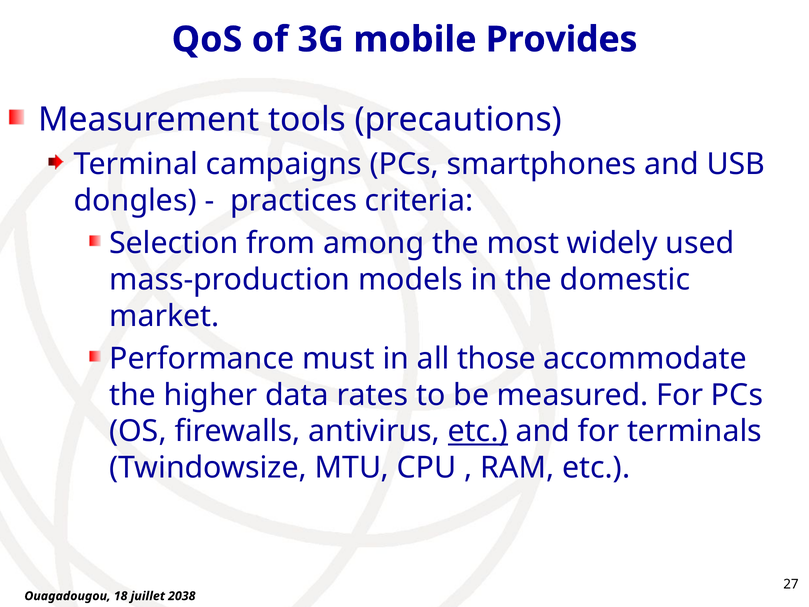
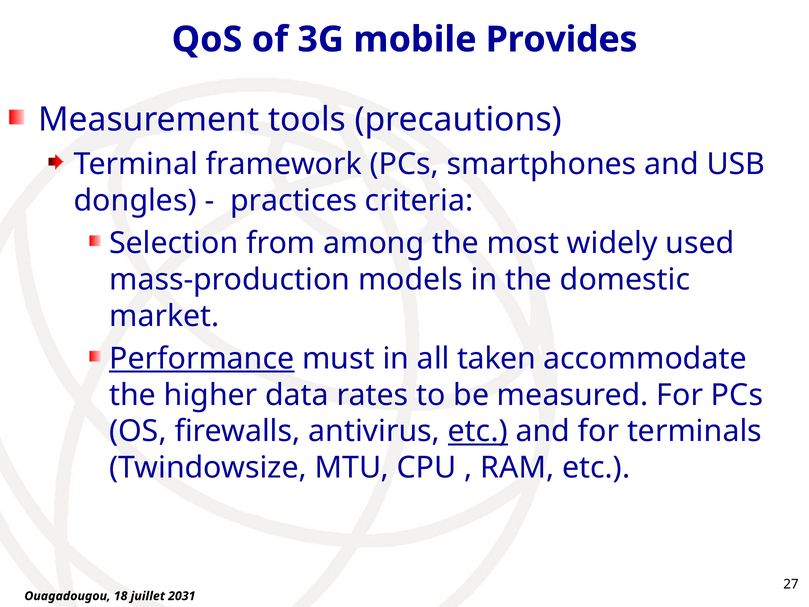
campaigns: campaigns -> framework (284, 164)
Performance underline: none -> present (202, 358)
those: those -> taken (497, 358)
2038: 2038 -> 2031 (182, 596)
